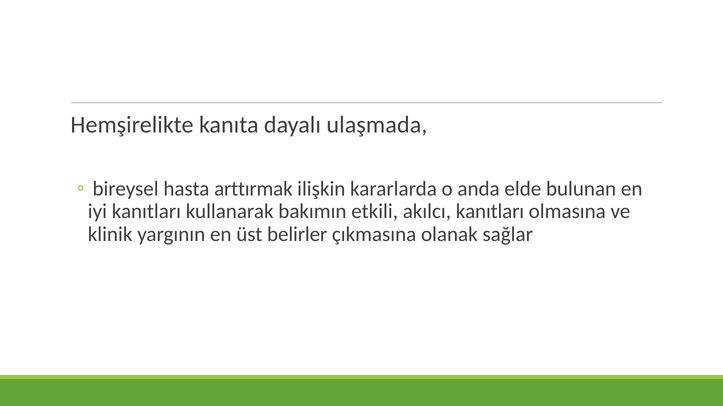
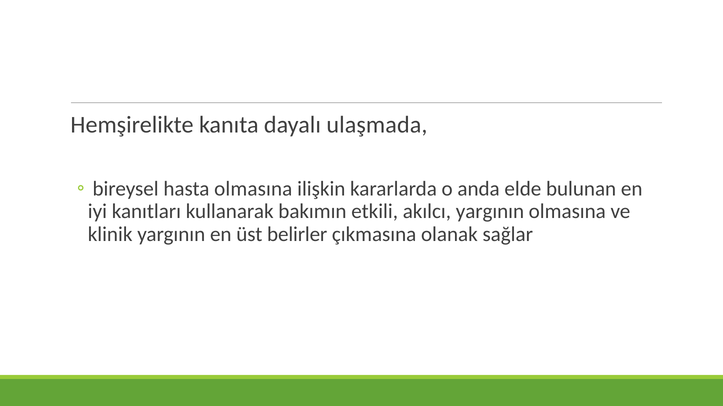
hasta arttırmak: arttırmak -> olmasına (253, 189)
akılcı kanıtları: kanıtları -> yargının (490, 212)
